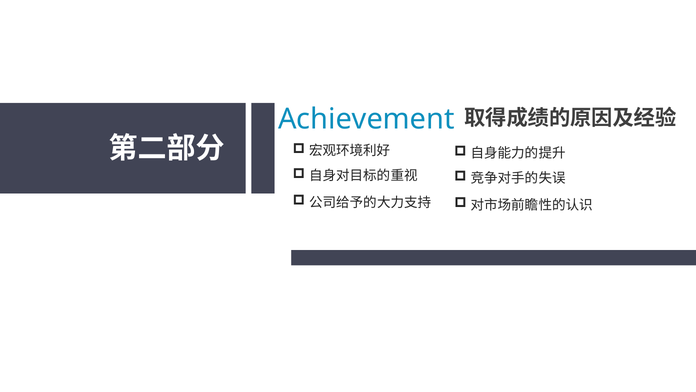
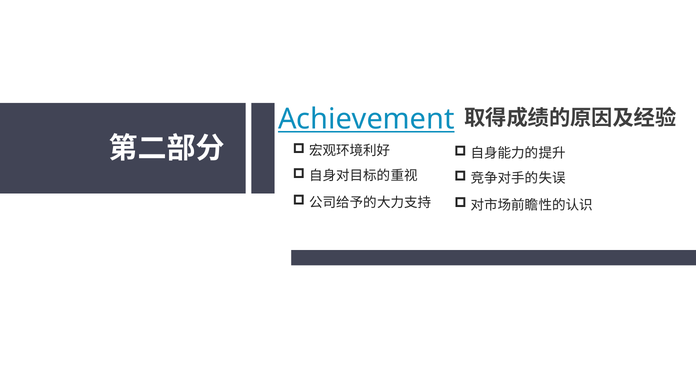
Achievement underline: none -> present (366, 119)
